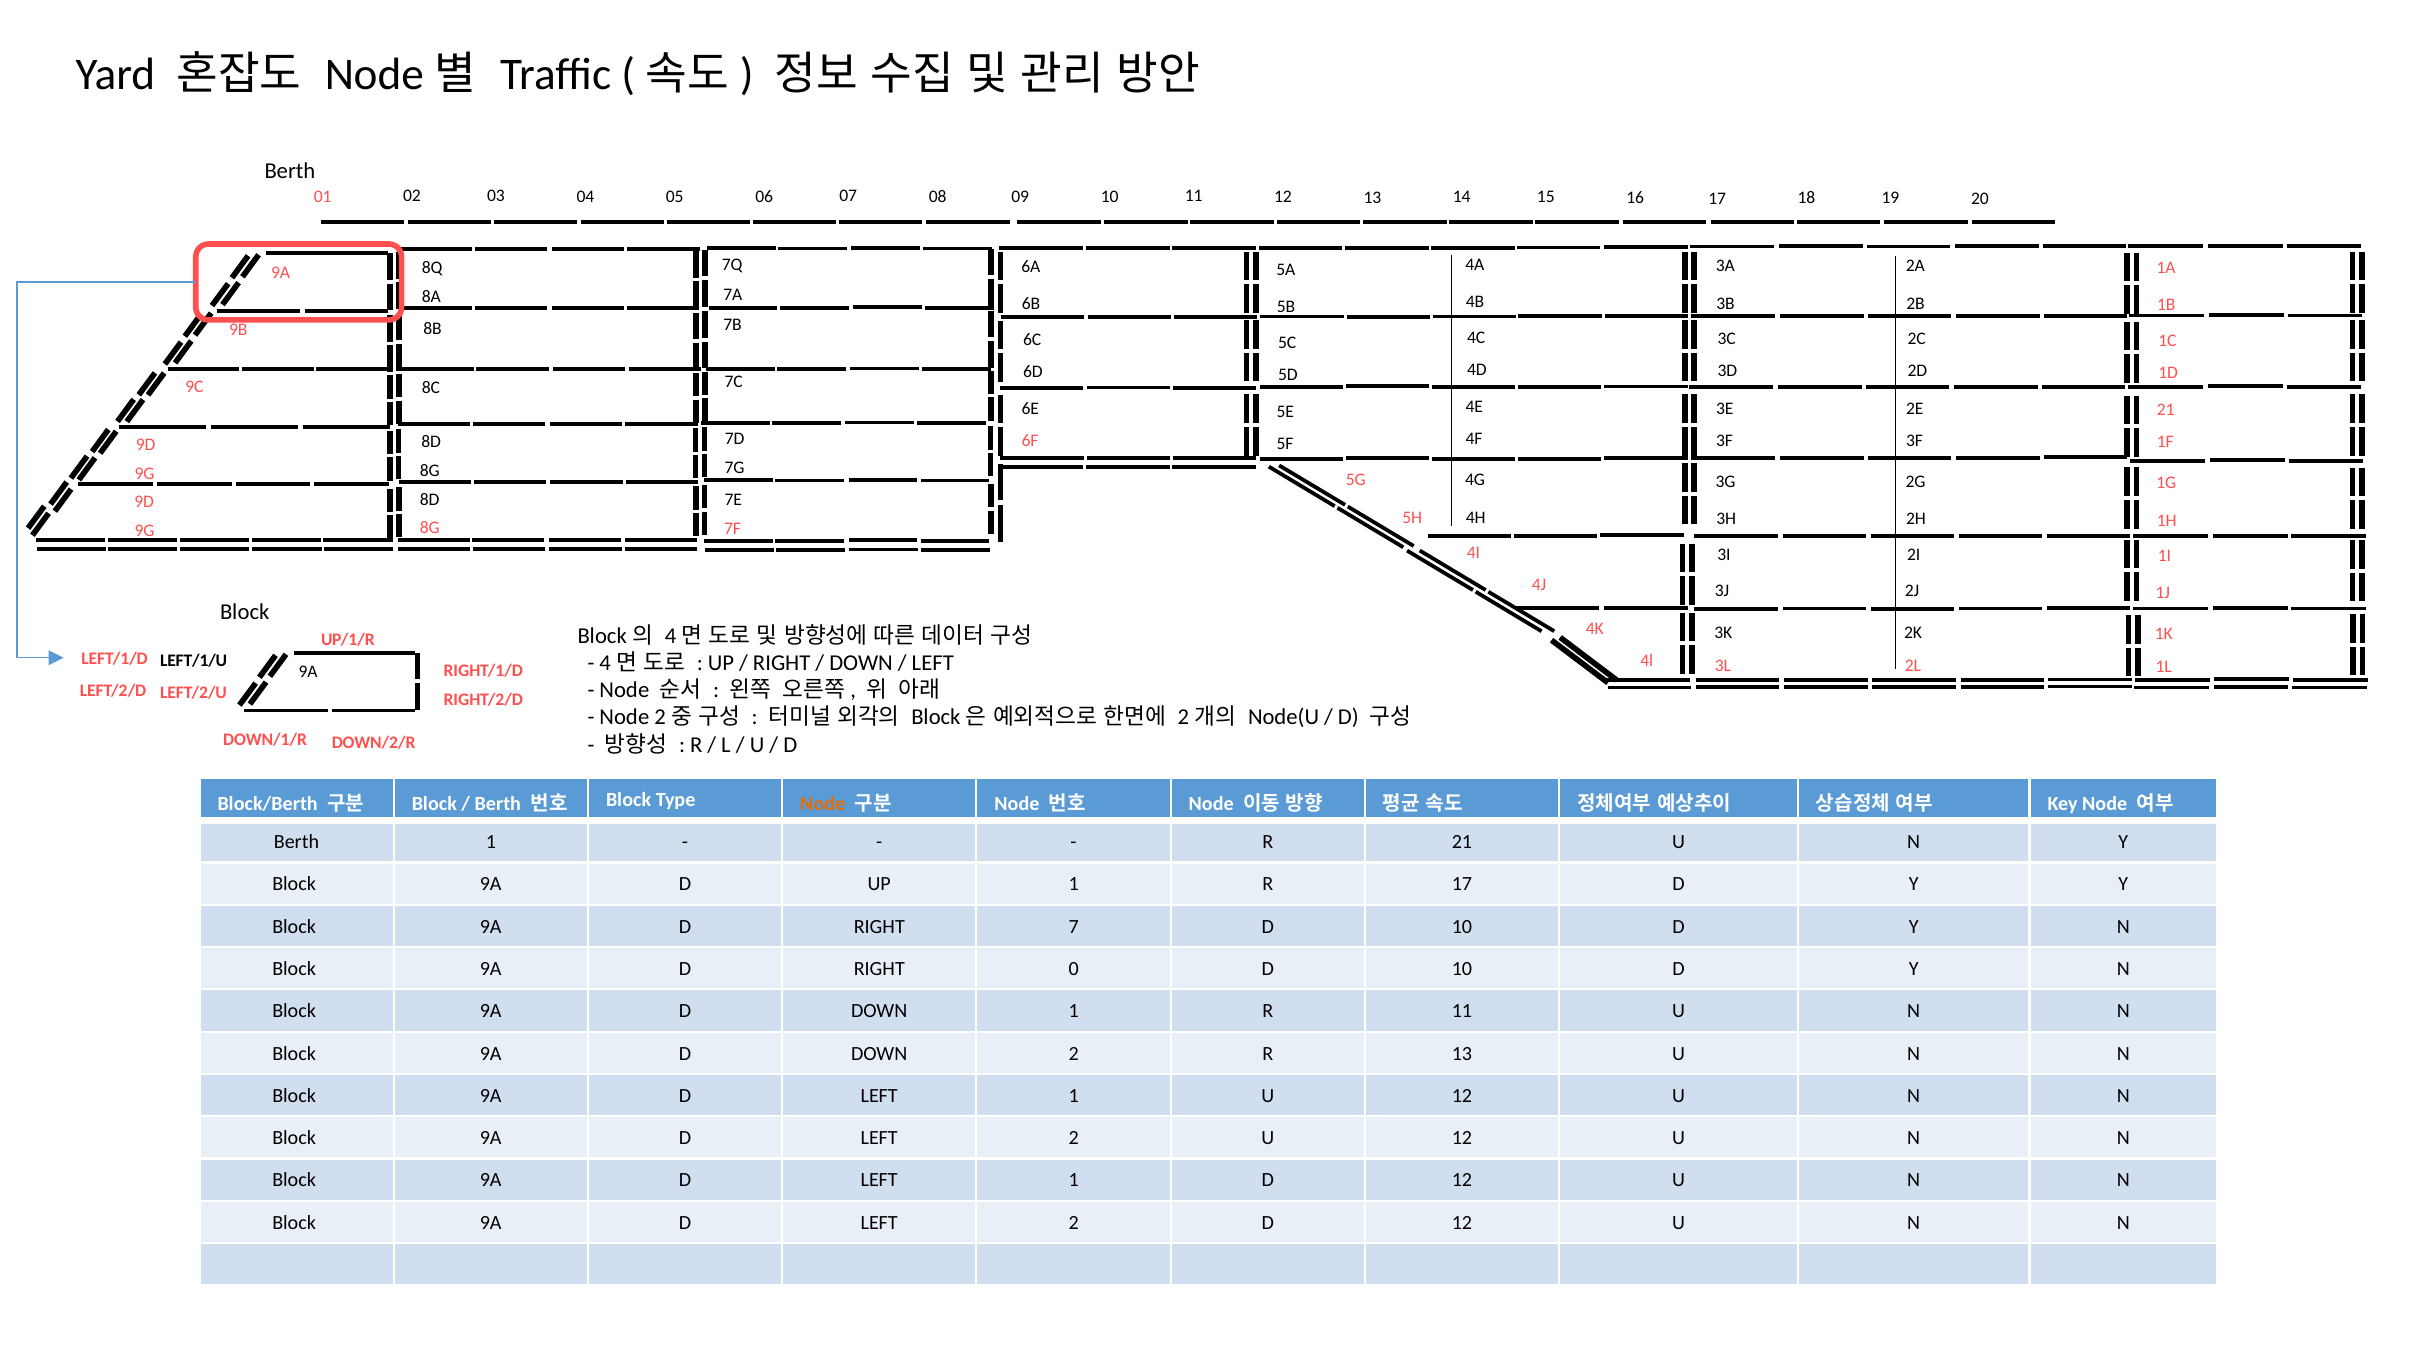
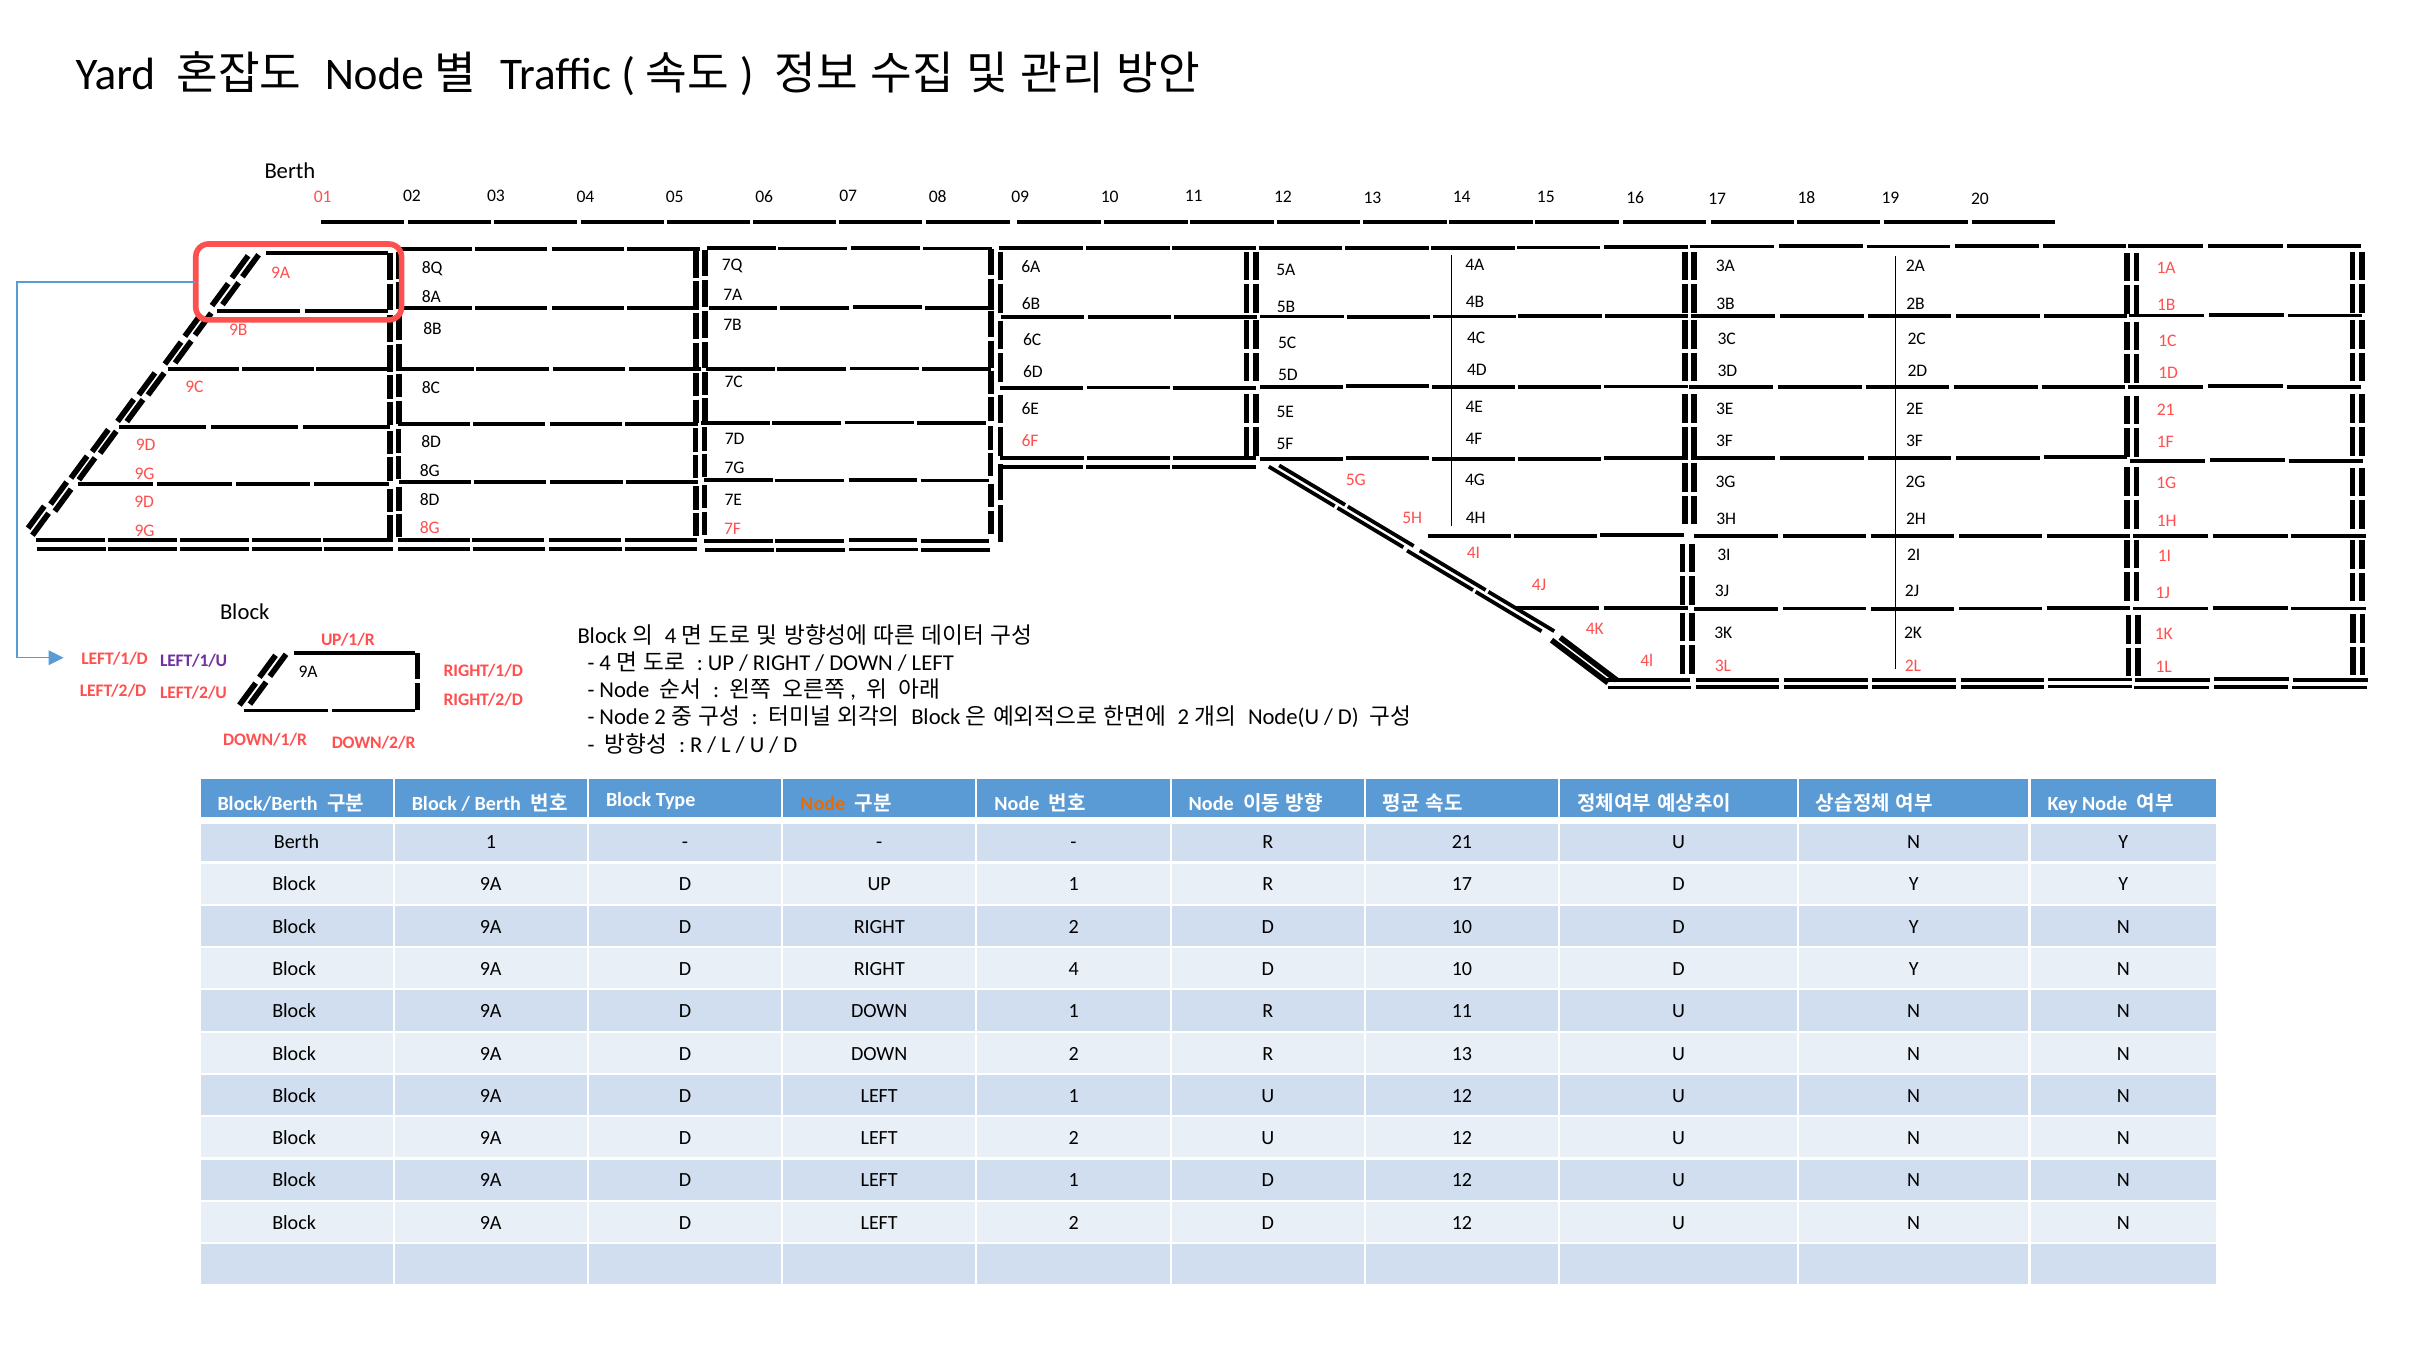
LEFT/1/U colour: black -> purple (194, 661)
RIGHT 7: 7 -> 2 (1074, 926)
0: 0 -> 4 (1074, 969)
